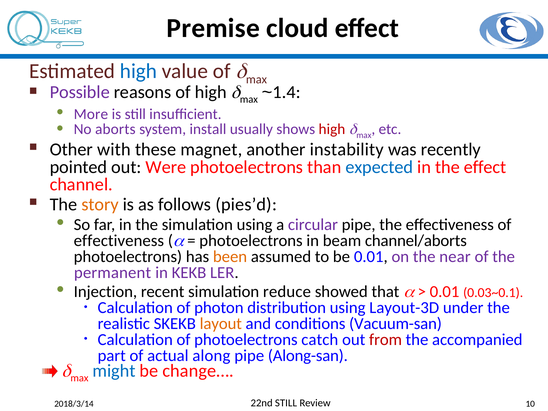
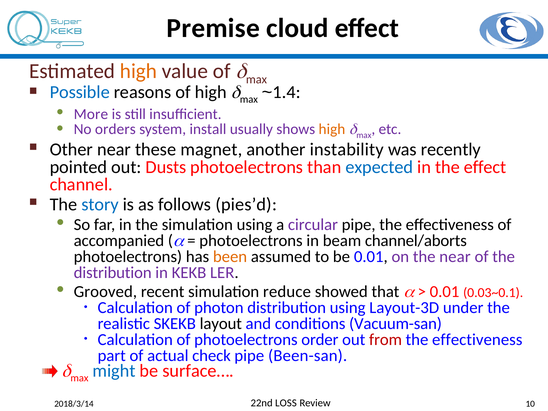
high colour: blue -> orange (139, 71)
Possible colour: purple -> blue (80, 92)
aborts: aborts -> orders (115, 129)
high colour: red -> orange (332, 129)
Other with: with -> near (114, 149)
Were: Were -> Dusts (166, 167)
story colour: orange -> blue (100, 205)
effectiveness: effectiveness -> accompanied (119, 241)
permanent: permanent -> distribution (113, 273)
Injection: Injection -> Grooved (105, 292)
layout colour: orange -> black (221, 324)
catch: catch -> order (320, 340)
accompanied: accompanied -> effectiveness (477, 340)
along: along -> check (212, 356)
Along-san: Along-san -> Been-san (308, 356)
change…: change… -> surface… (198, 371)
STILL: STILL -> LOSS (286, 403)
